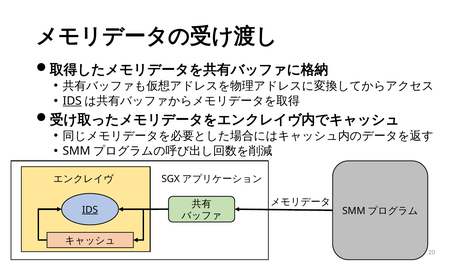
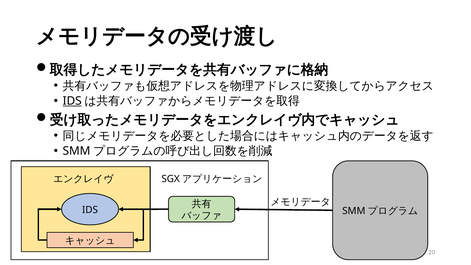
IDS underline: present -> none (90, 210)
